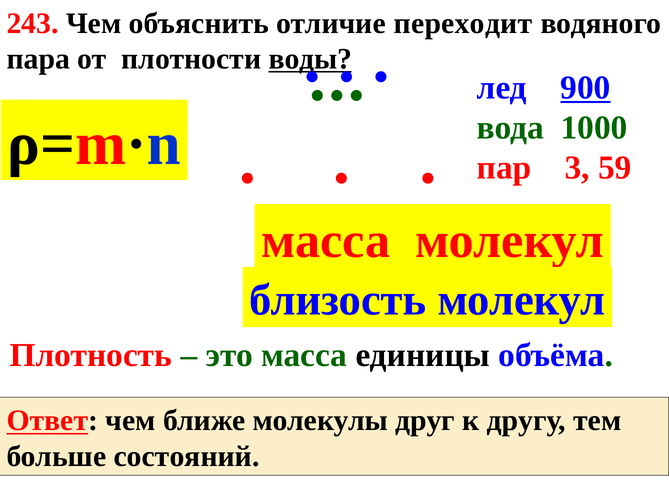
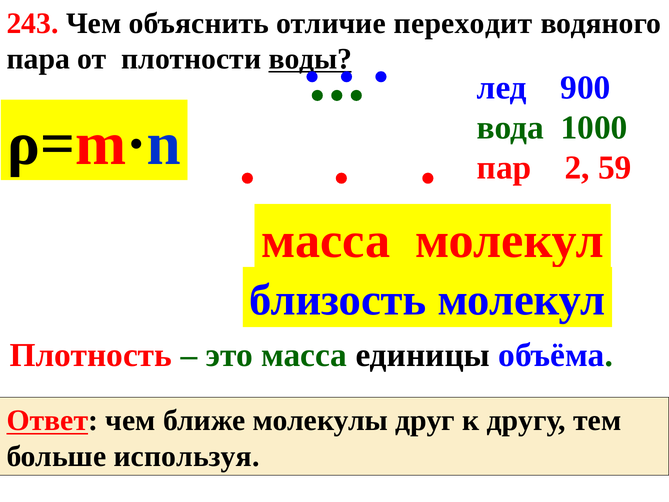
900 underline: present -> none (585, 88)
3: 3 -> 2 (577, 168)
состояний: состояний -> используя (187, 456)
